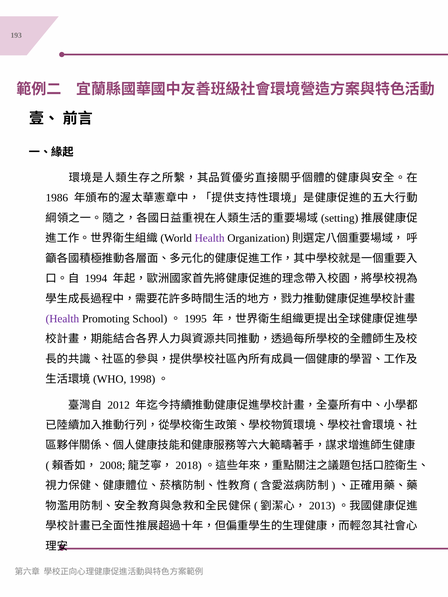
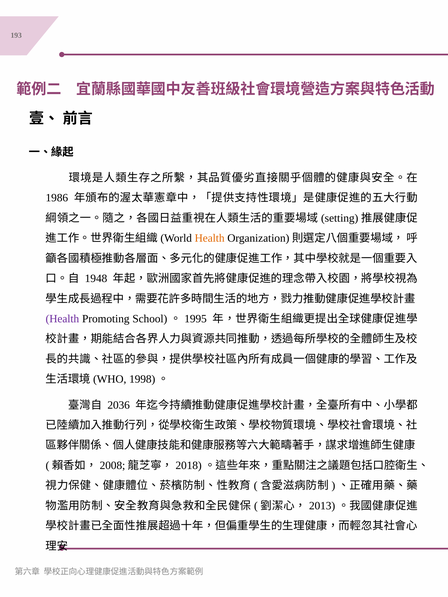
Health colour: purple -> orange (210, 238)
1994: 1994 -> 1948 (96, 279)
2012: 2012 -> 2036 (119, 405)
